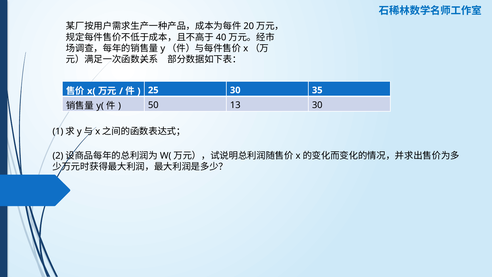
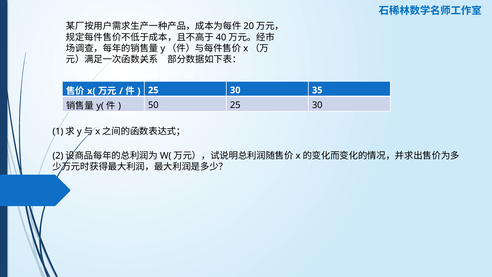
50 13: 13 -> 25 (235, 105)
